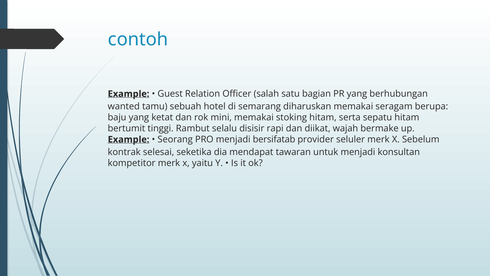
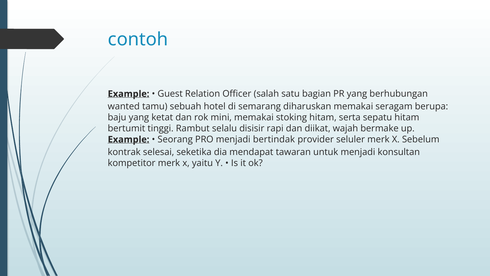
bersifatab: bersifatab -> bertindak (274, 139)
